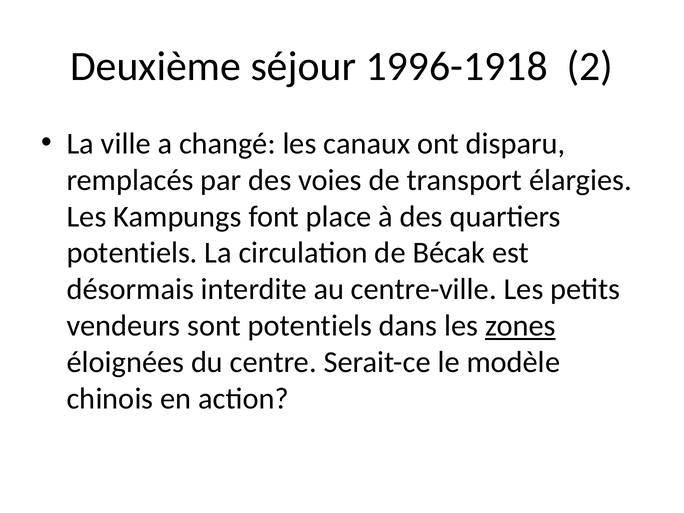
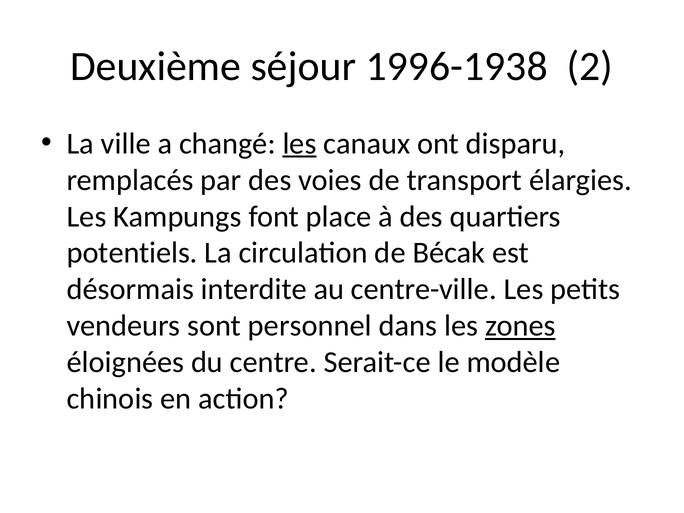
1996-1918: 1996-1918 -> 1996-1938 (457, 66)
les underline: none -> present (300, 143)
sont potentiels: potentiels -> personnel (310, 326)
